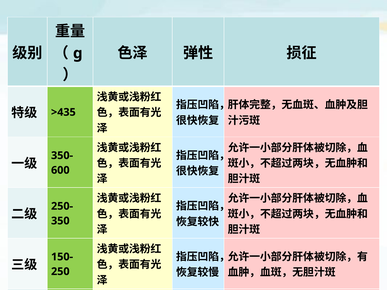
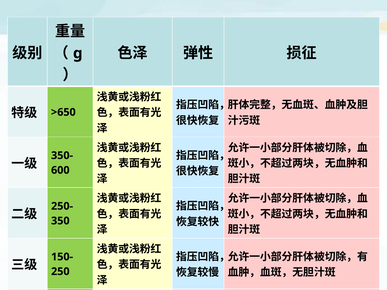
>435: >435 -> >650 (63, 112)
